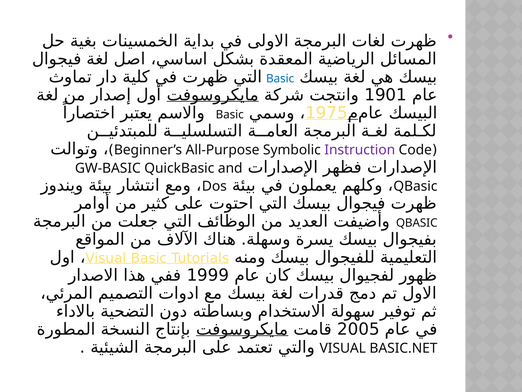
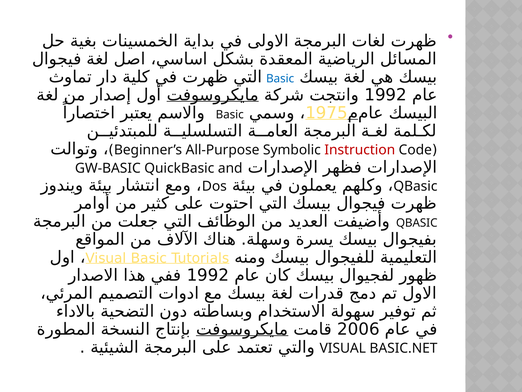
1901: 1901 -> 1992 (386, 95)
Instruction colour: purple -> red (360, 150)
1999: 1999 -> 1992 (208, 275)
2005: 2005 -> 2006 (358, 329)
